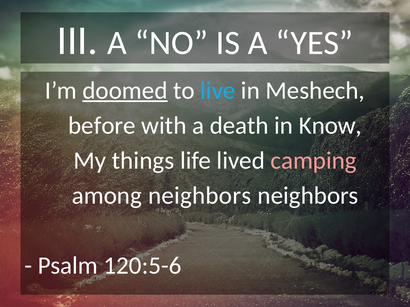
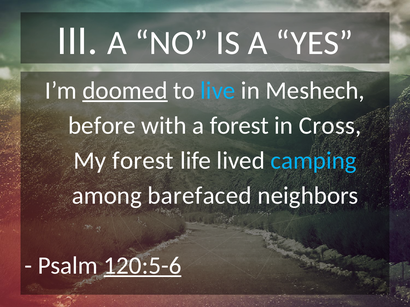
a death: death -> forest (239, 126)
Know: Know -> Cross (330, 126)
My things: things -> forest (143, 161)
camping colour: pink -> light blue (314, 161)
among neighbors: neighbors -> barefaced (200, 196)
120:5-6 underline: none -> present (143, 266)
